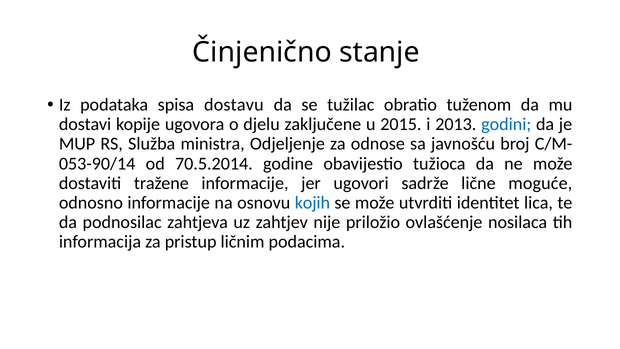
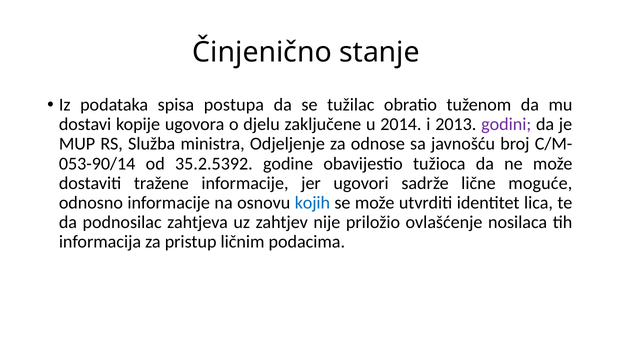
dostavu: dostavu -> postupa (234, 105)
2015: 2015 -> 2014 (401, 124)
godini colour: blue -> purple (506, 124)
70.5.2014: 70.5.2014 -> 35.2.5392 (214, 163)
